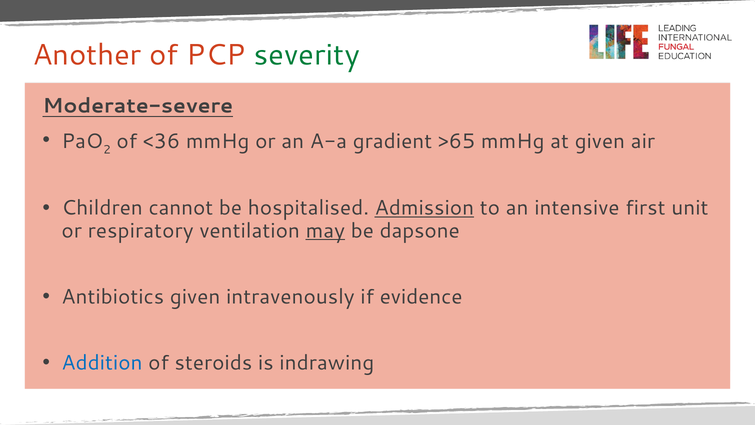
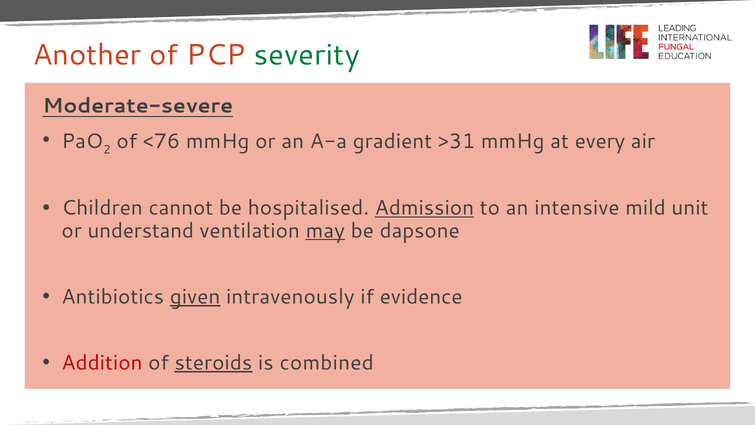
<36: <36 -> <76 (162, 141)
>65: >65 -> >31 (457, 141)
at given: given -> every (600, 141)
first: first -> mild (646, 208)
respiratory: respiratory -> understand (141, 231)
given underline: none -> present (195, 297)
Addition colour: blue -> red (102, 363)
steroids underline: none -> present (213, 363)
indrawing: indrawing -> combined (327, 363)
